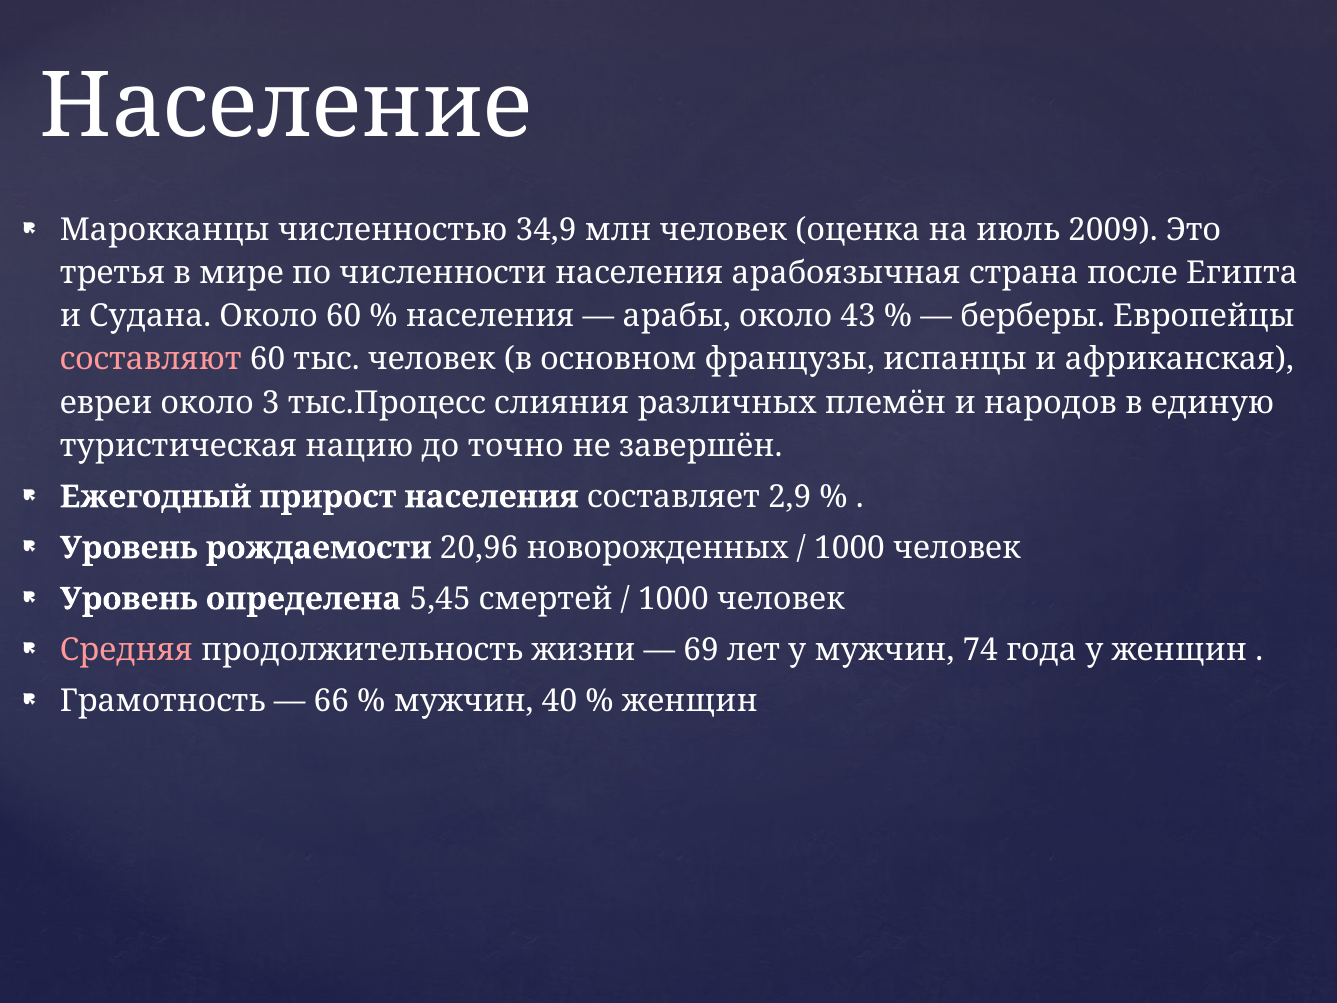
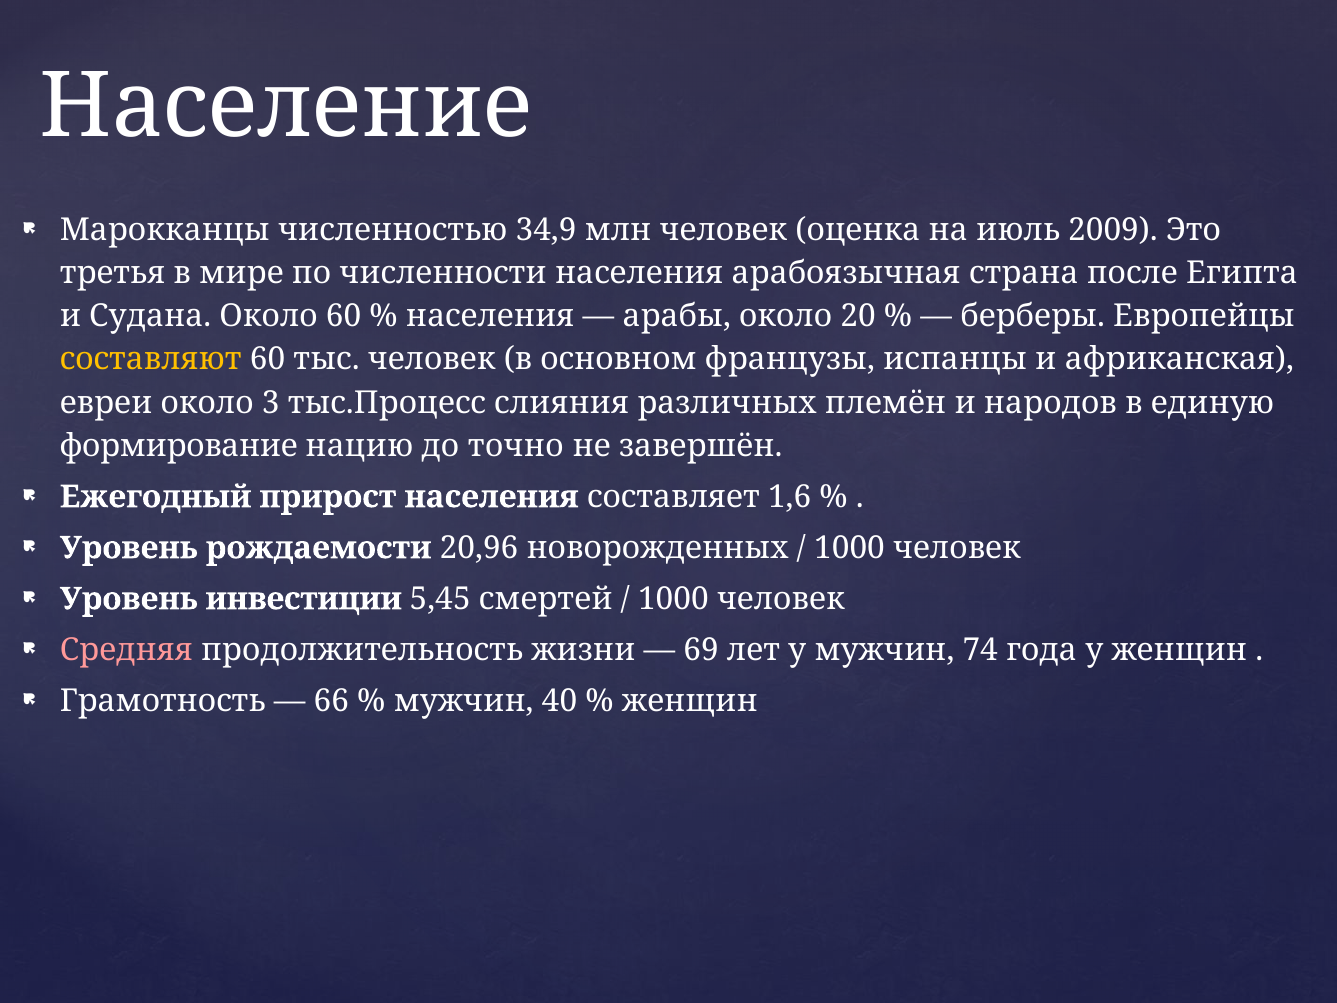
43: 43 -> 20 (858, 316)
составляют colour: pink -> yellow (151, 359)
туристическая: туристическая -> формирование (179, 446)
2,9: 2,9 -> 1,6 (790, 497)
определена: определена -> инвестиции (304, 599)
